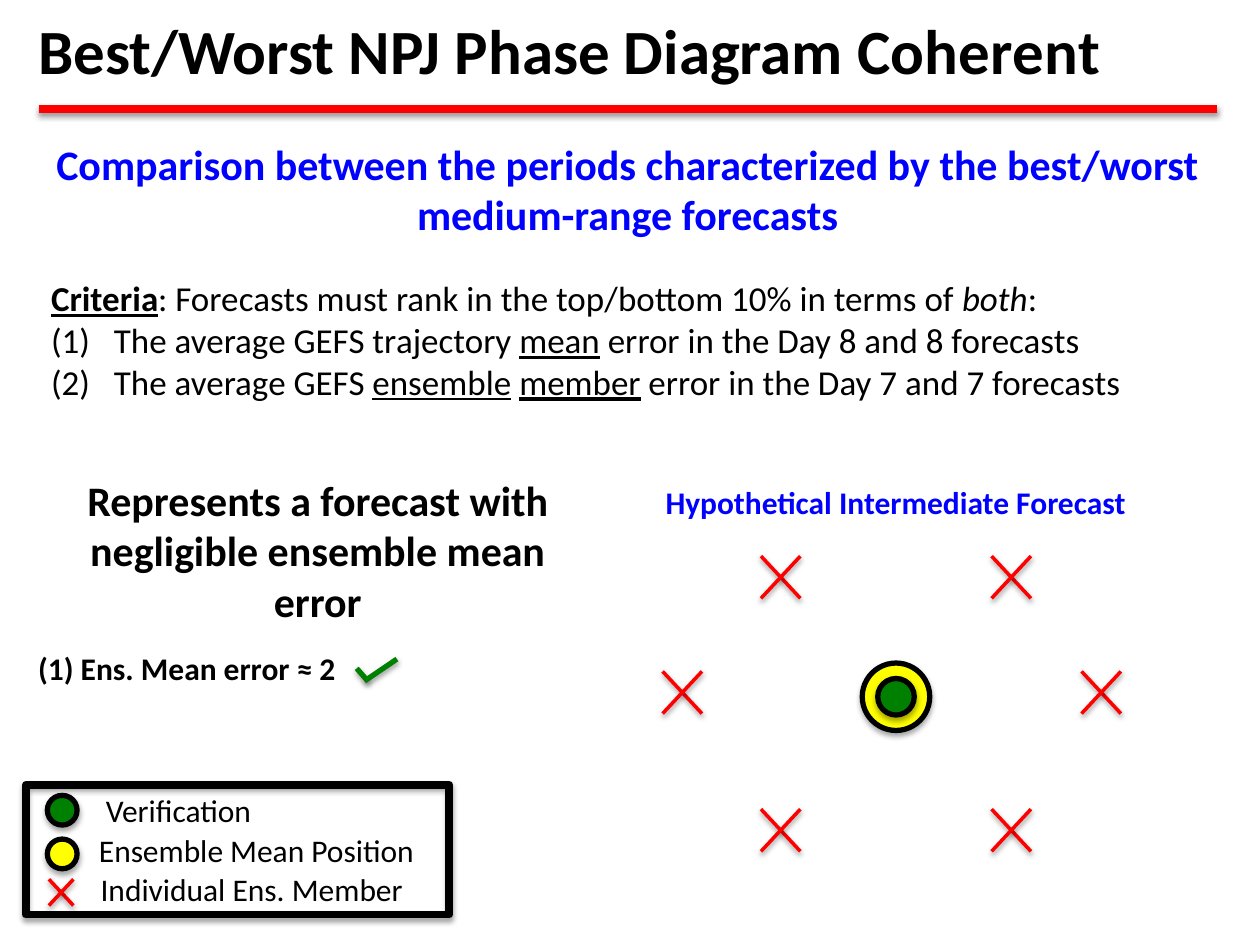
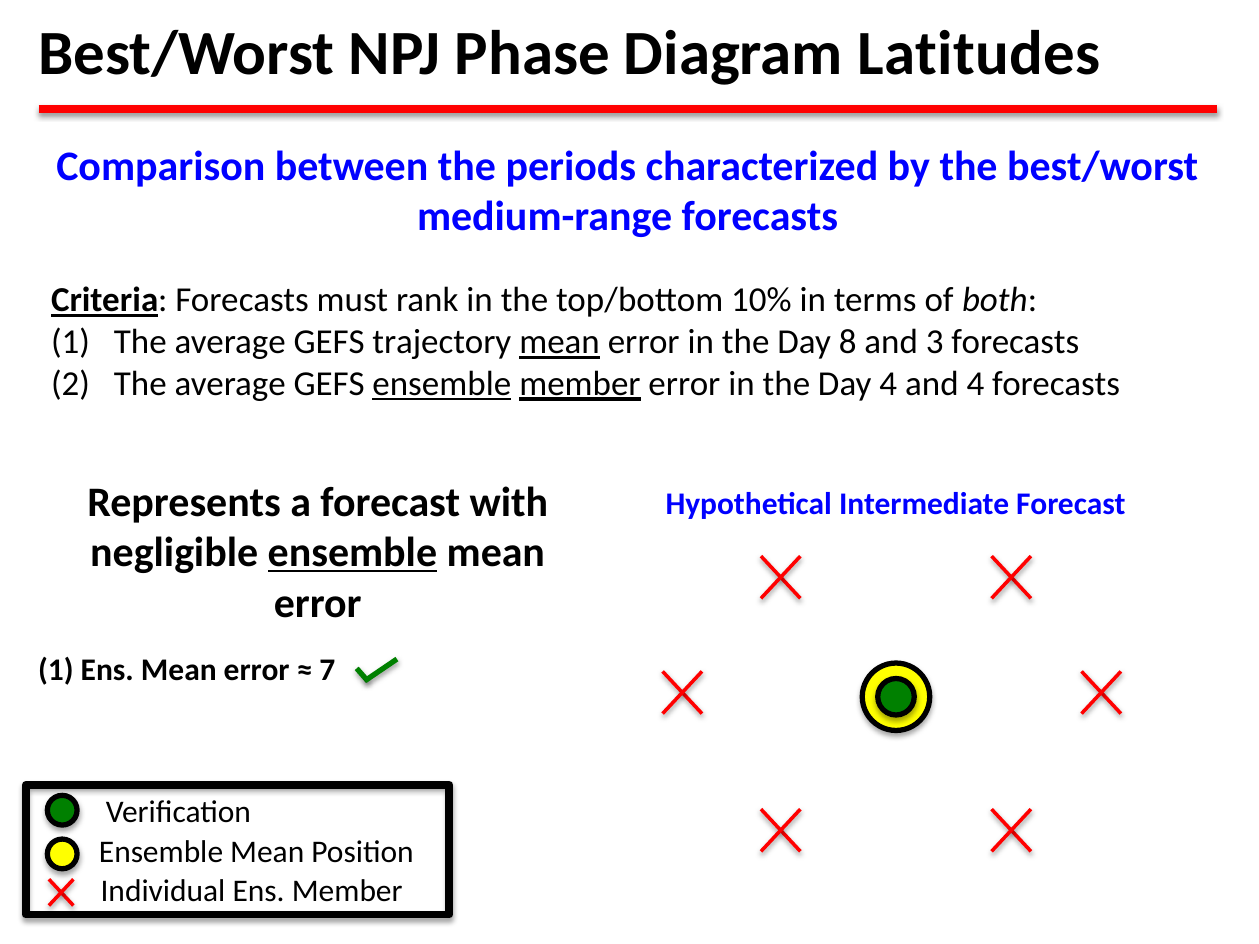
Coherent: Coherent -> Latitudes (979, 53)
and 8: 8 -> 3 (935, 342)
Day 7: 7 -> 4 (888, 384)
and 7: 7 -> 4 (975, 384)
ensemble underline: none -> present (352, 553)
2: 2 -> 7 (327, 670)
